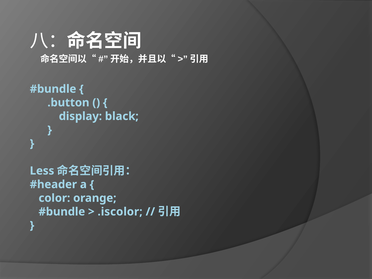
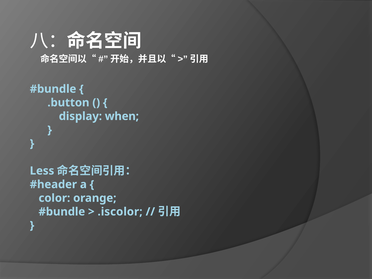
black: black -> when (122, 116)
